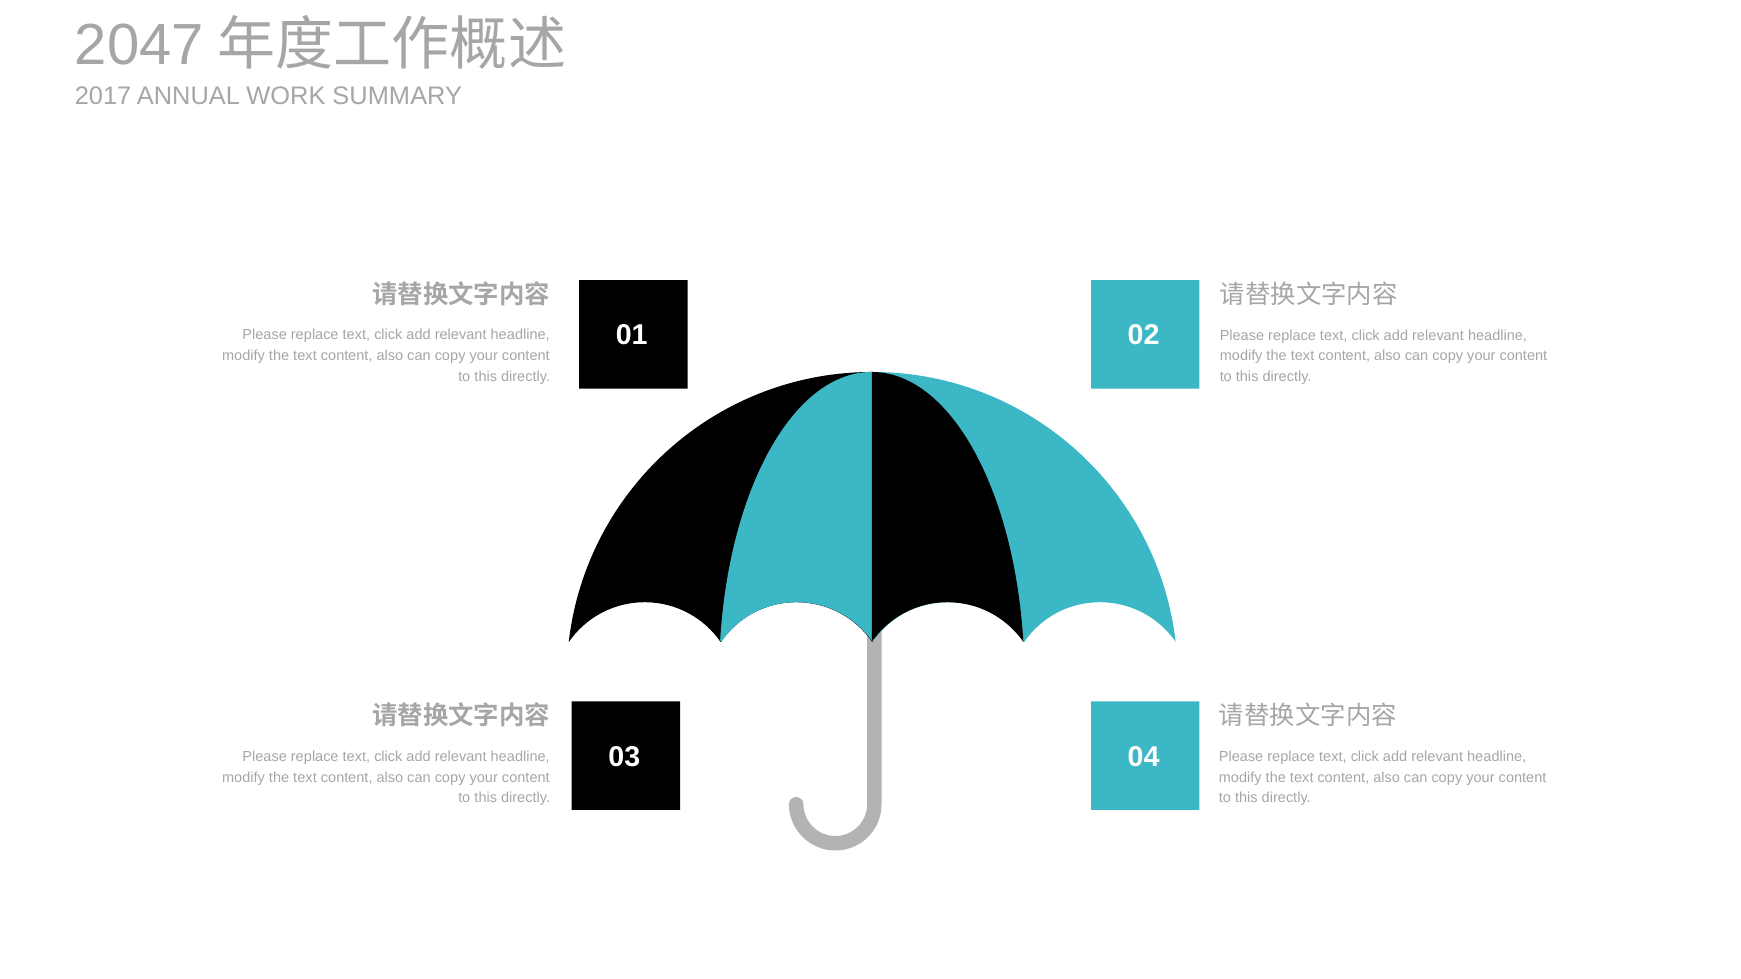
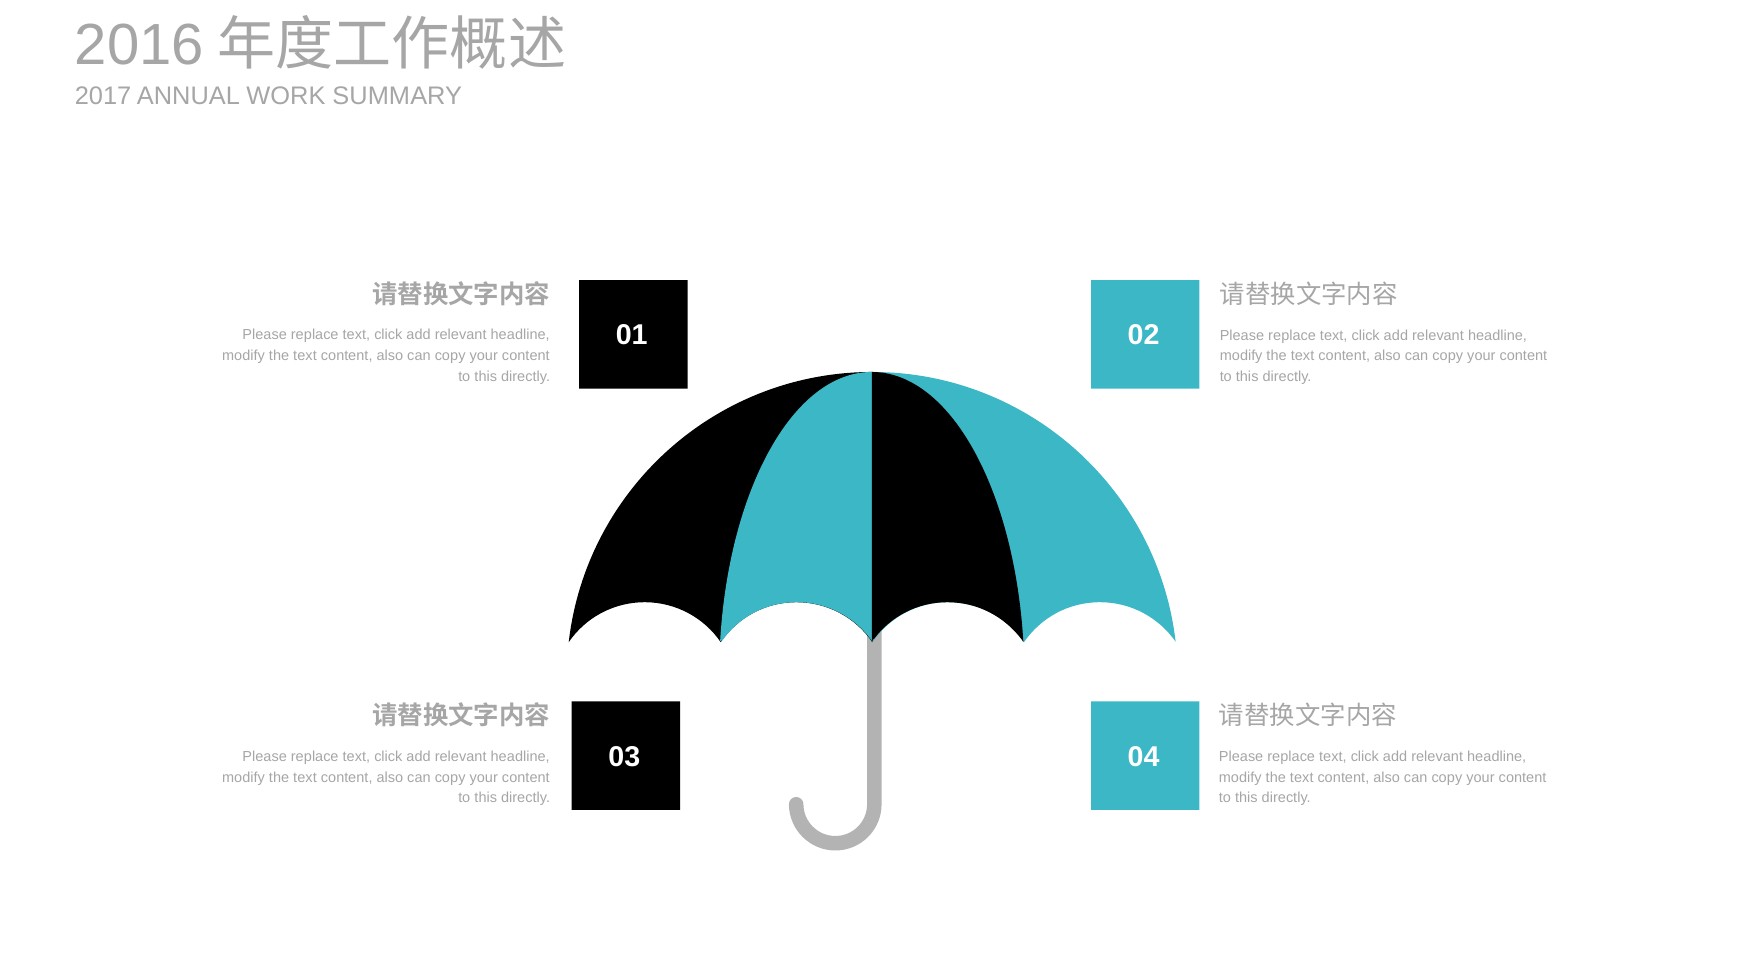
2047: 2047 -> 2016 (139, 46)
